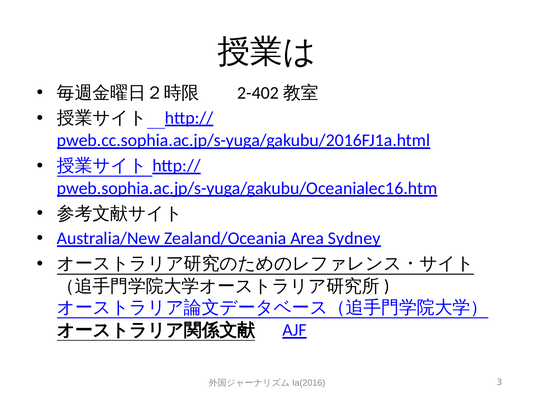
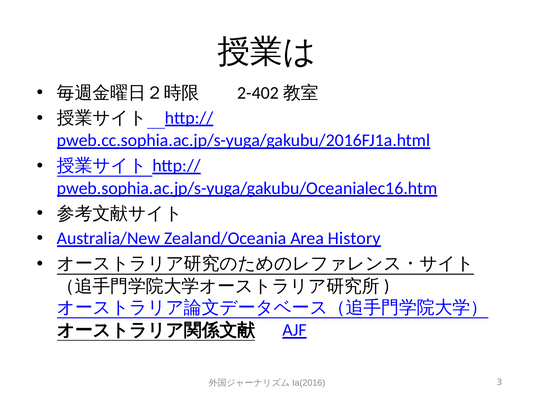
Sydney: Sydney -> History (354, 238)
